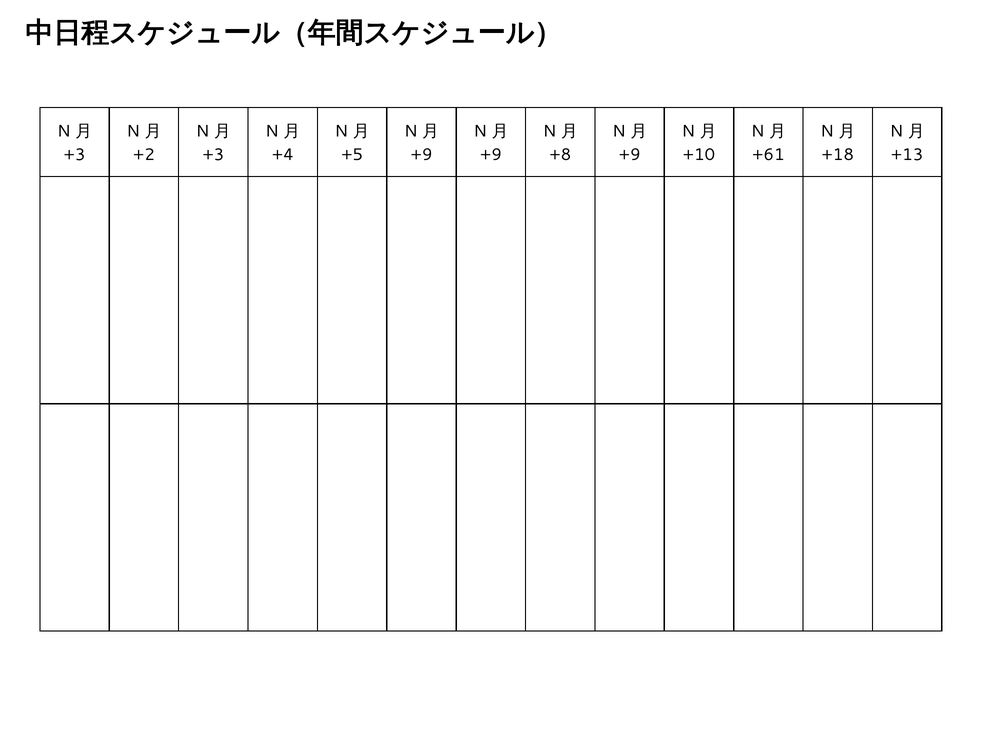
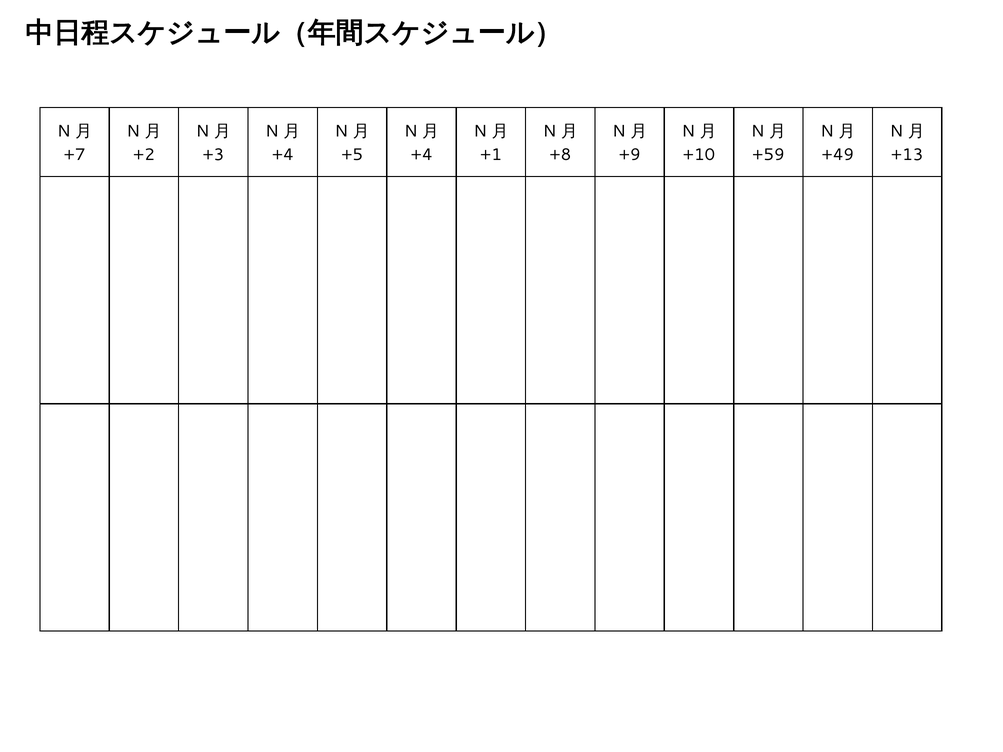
+3: +3 -> +7 (75, 155)
+9: +9 -> +4 (422, 155)
+9: +9 -> +1 (491, 155)
+61: +61 -> +59 (768, 155)
+18: +18 -> +49 (838, 155)
